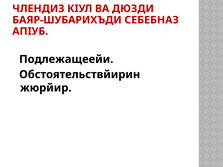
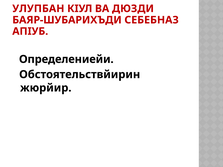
ЧЛЕНДИЗ: ЧЛЕНДИЗ -> УЛУПБАН (38, 9)
Подлежащеейи: Подлежащеейи -> Определениейи (66, 59)
